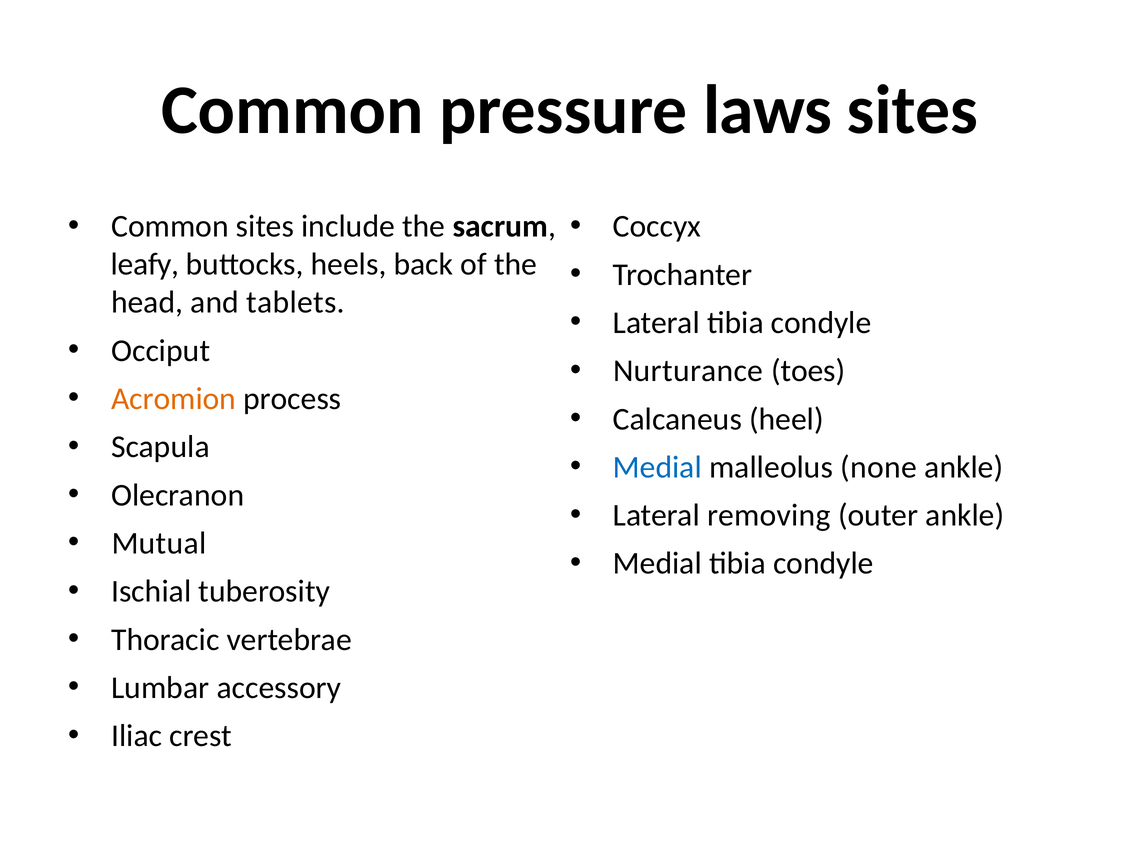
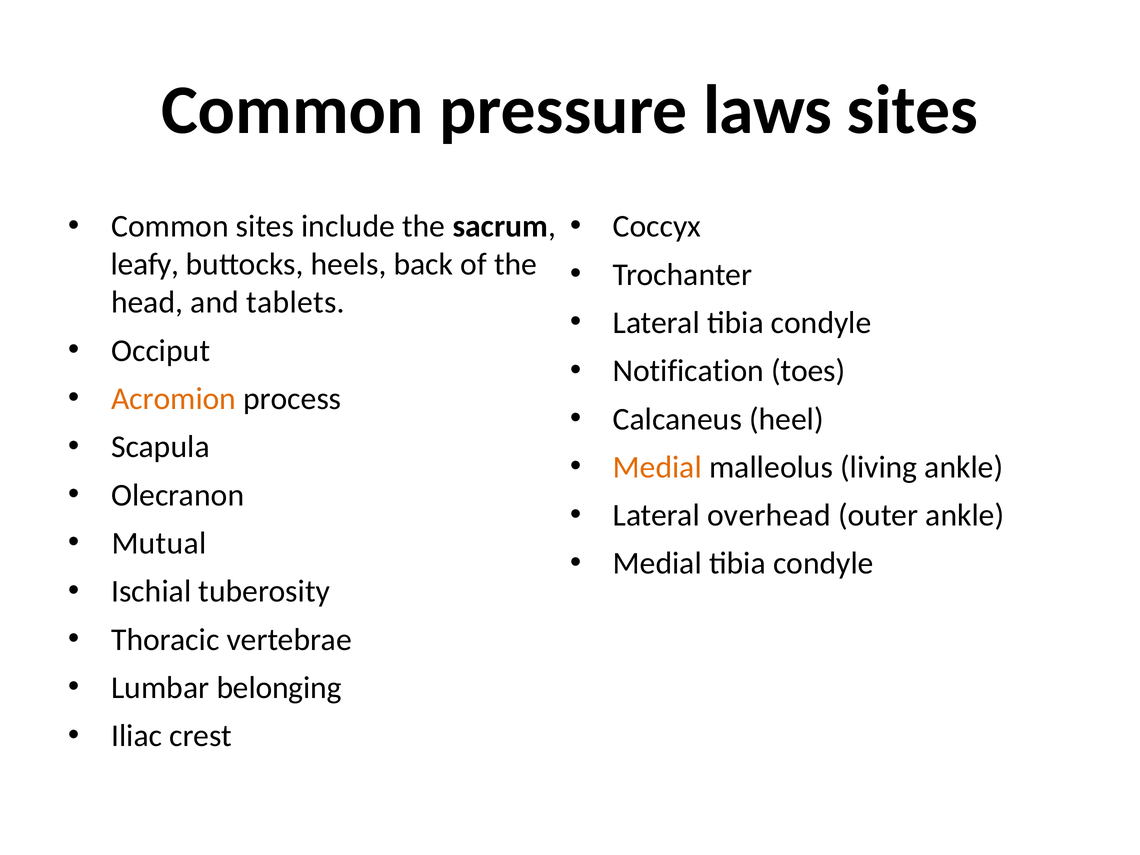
Nurturance: Nurturance -> Notification (688, 371)
Medial colour: blue -> orange (657, 467)
none: none -> living (879, 467)
removing: removing -> overhead (769, 515)
accessory: accessory -> belonging (279, 688)
